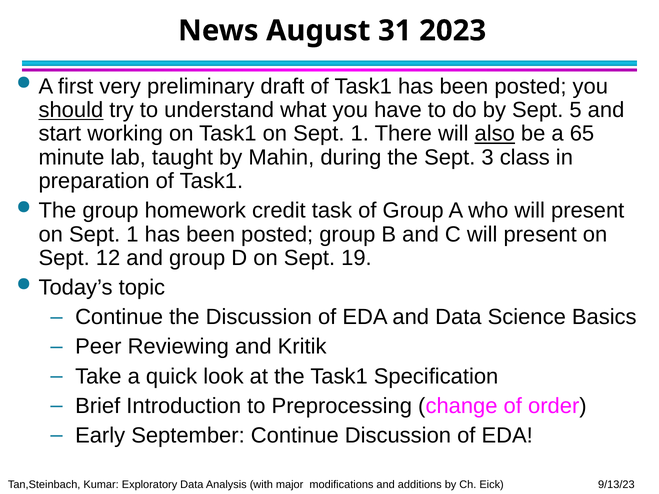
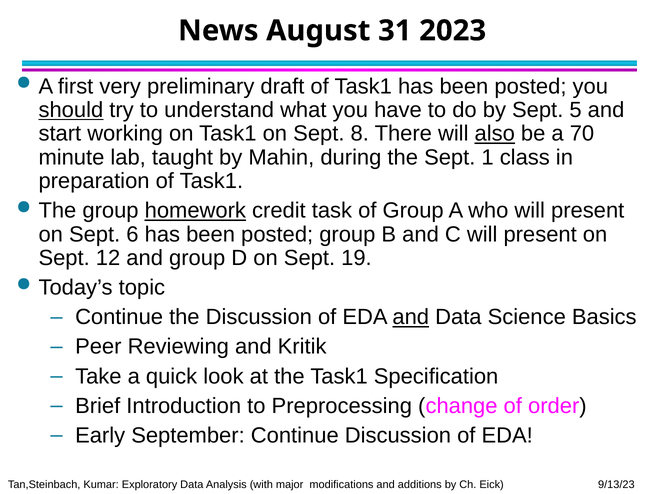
Task1 on Sept 1: 1 -> 8 (360, 134)
65: 65 -> 70 (582, 134)
3: 3 -> 1 (488, 157)
homework underline: none -> present (195, 211)
1: 1 -> 6 (132, 234)
and underline: none -> present (411, 317)
